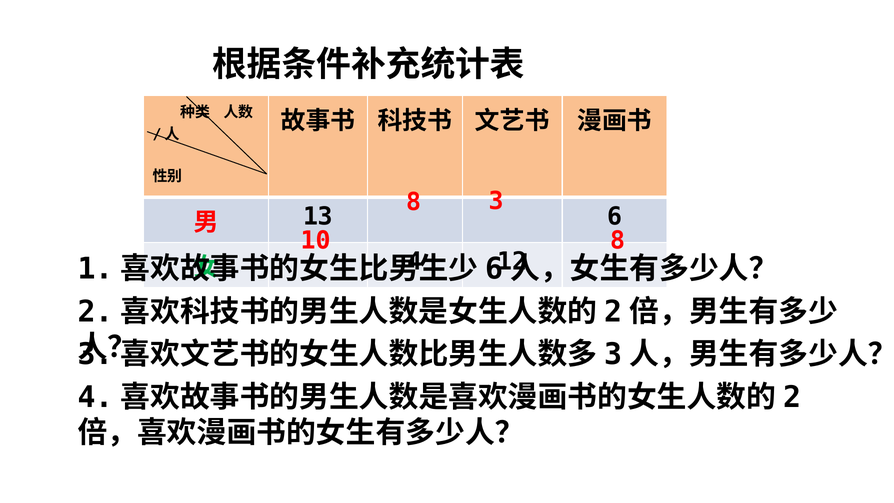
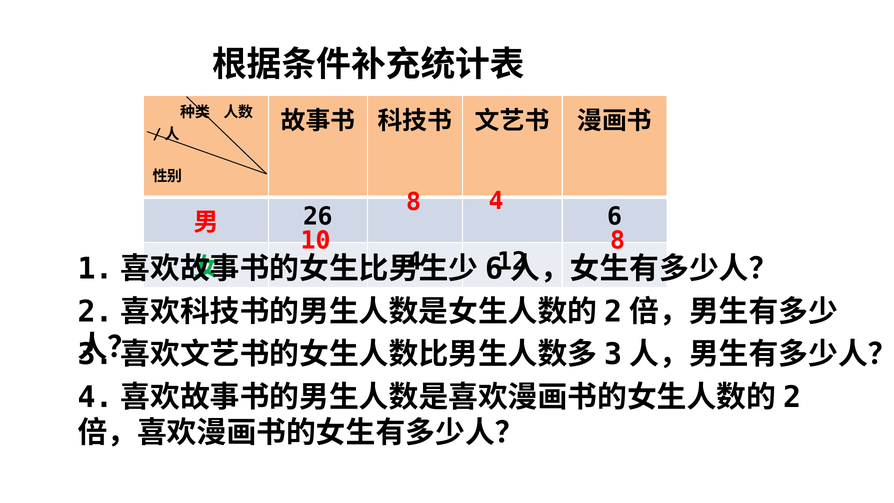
8 3: 3 -> 4 (496, 201)
13: 13 -> 26 (318, 217)
